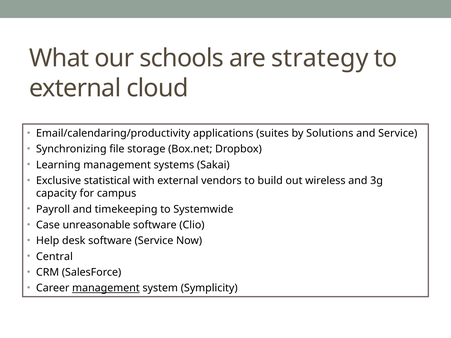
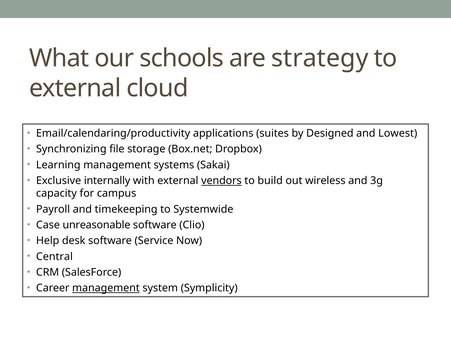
Solutions: Solutions -> Designed (330, 133)
and Service: Service -> Lowest (398, 133)
statistical: statistical -> internally (107, 181)
vendors underline: none -> present (221, 181)
